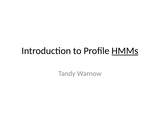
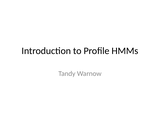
HMMs underline: present -> none (125, 51)
